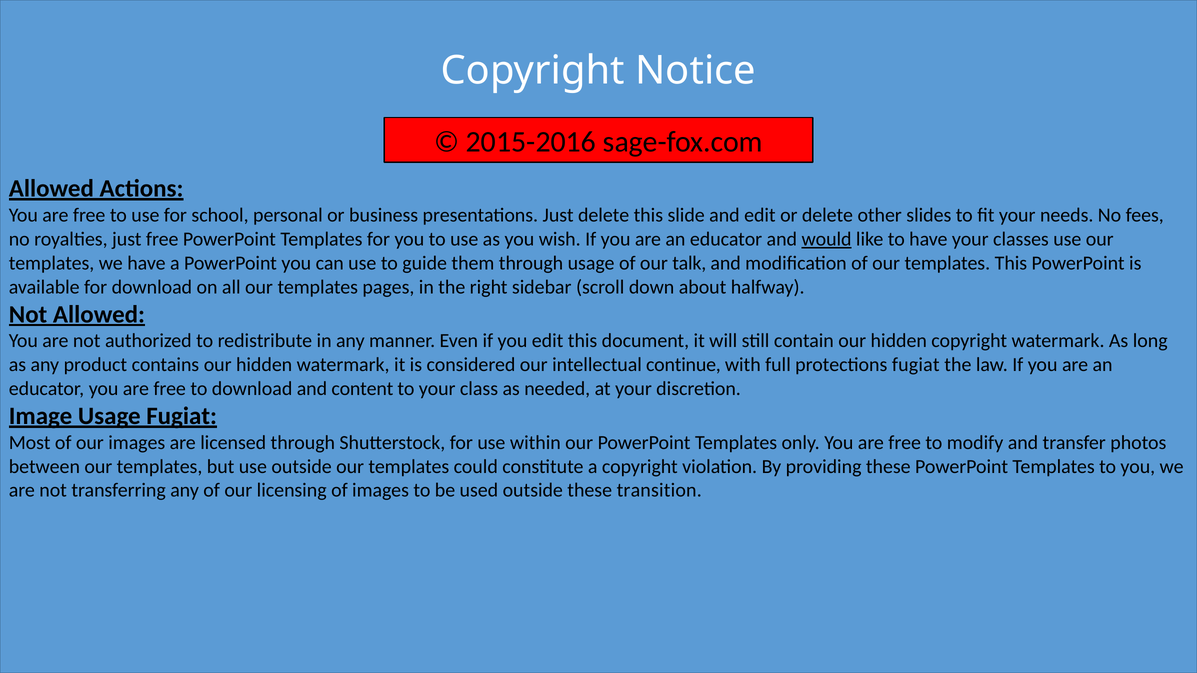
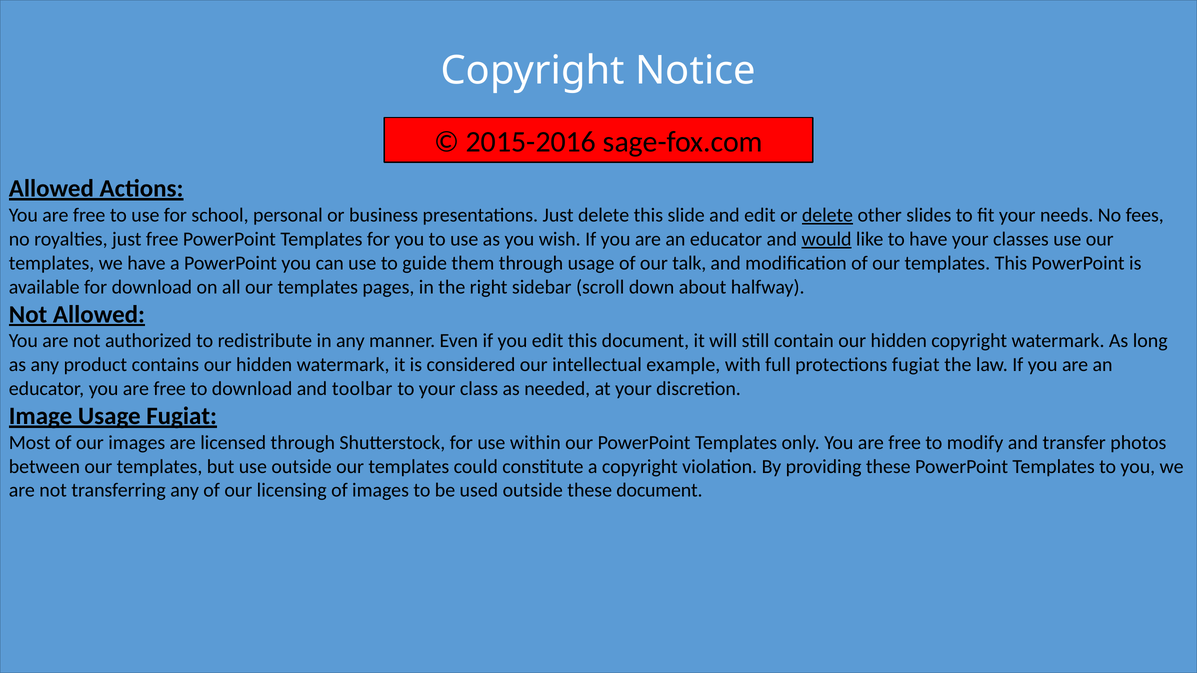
delete underline: none -> present (827, 215)
continue: continue -> example (683, 365)
content: content -> toolbar (362, 389)
these transition: transition -> document (659, 491)
